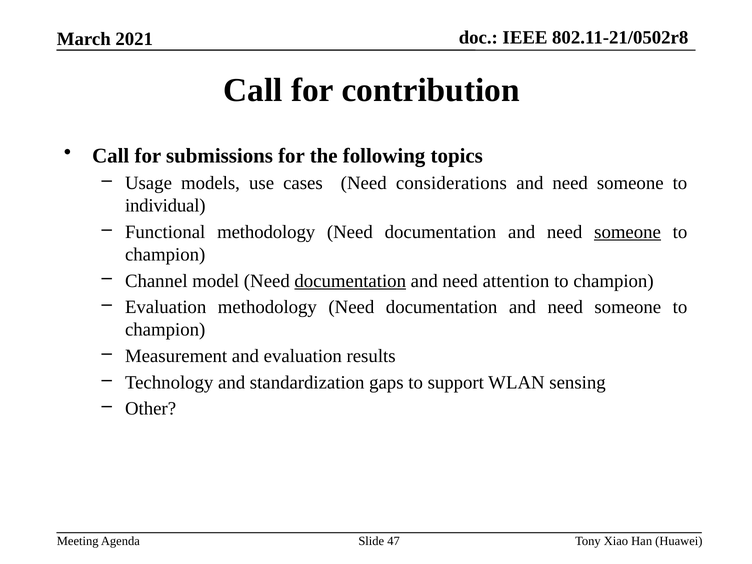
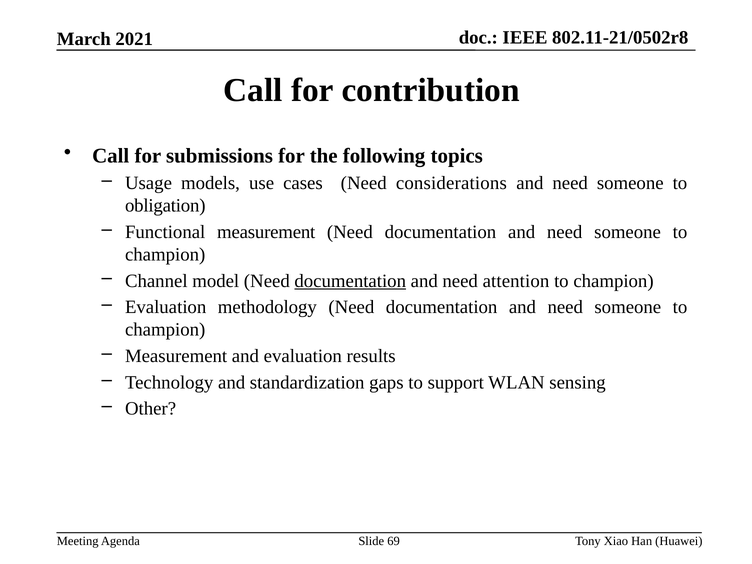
individual: individual -> obligation (165, 206)
Functional methodology: methodology -> measurement (266, 232)
someone underline: present -> none (628, 232)
47: 47 -> 69 (394, 541)
